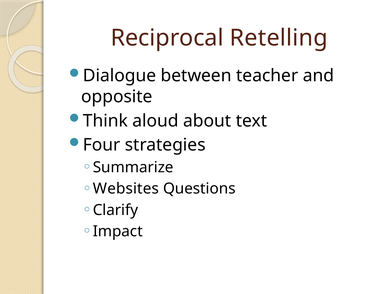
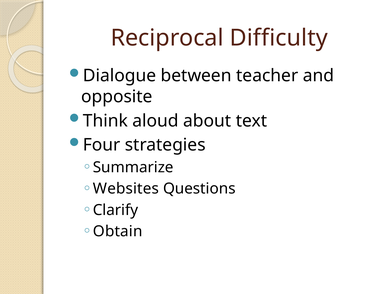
Retelling: Retelling -> Difficulty (279, 38)
Impact: Impact -> Obtain (118, 231)
